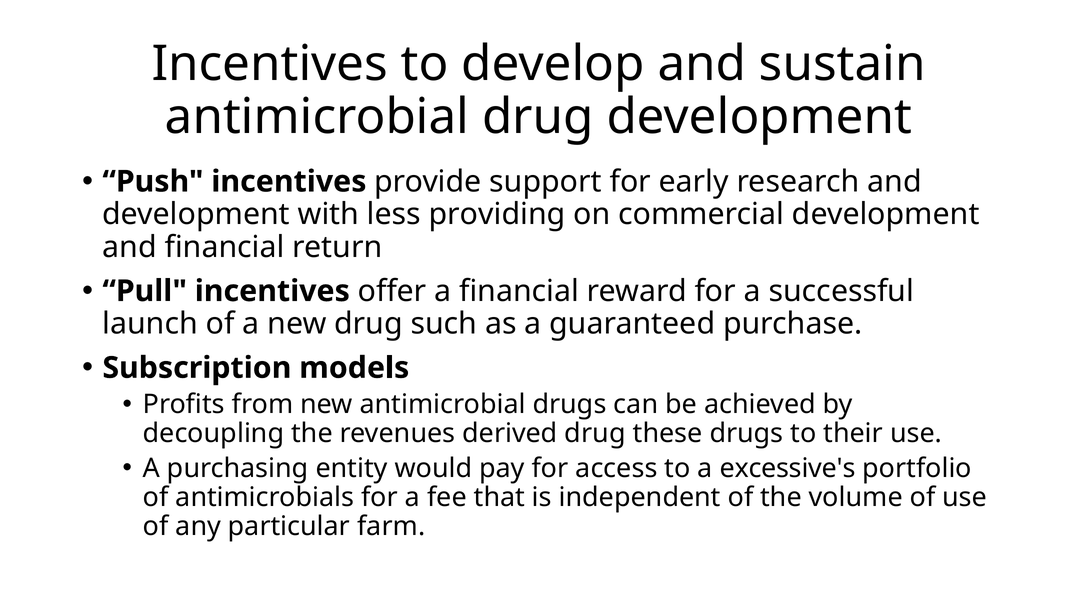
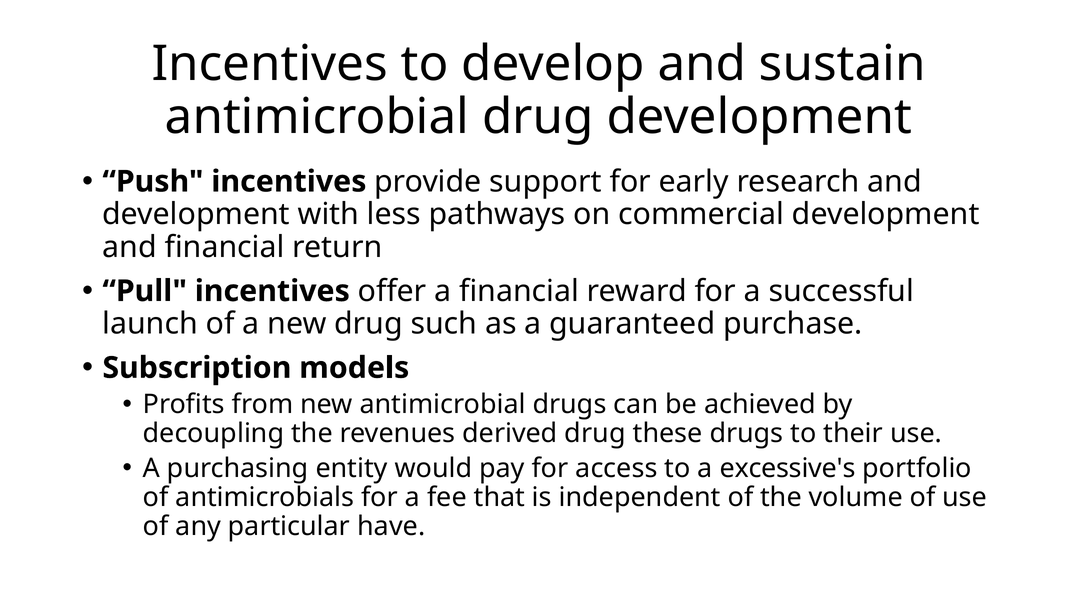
providing: providing -> pathways (497, 214)
farm: farm -> have (391, 527)
